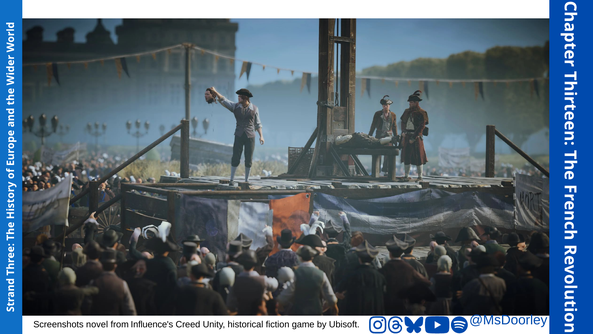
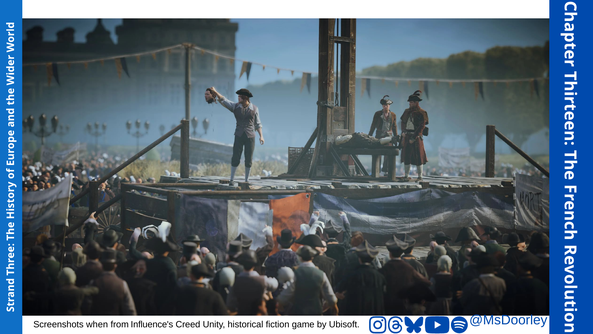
novel: novel -> when (97, 324)
